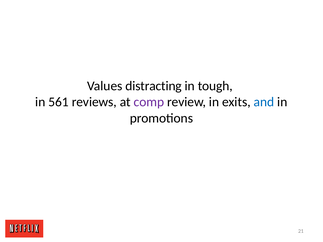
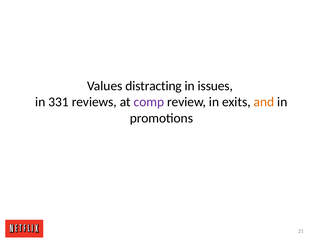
tough: tough -> issues (215, 86)
561: 561 -> 331 (59, 102)
and colour: blue -> orange (264, 102)
